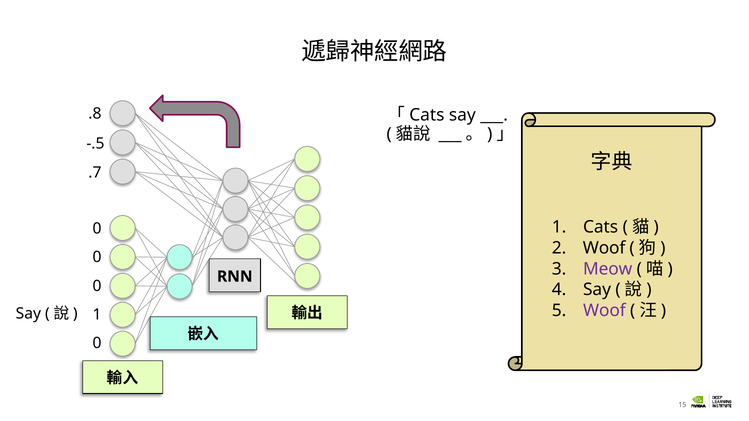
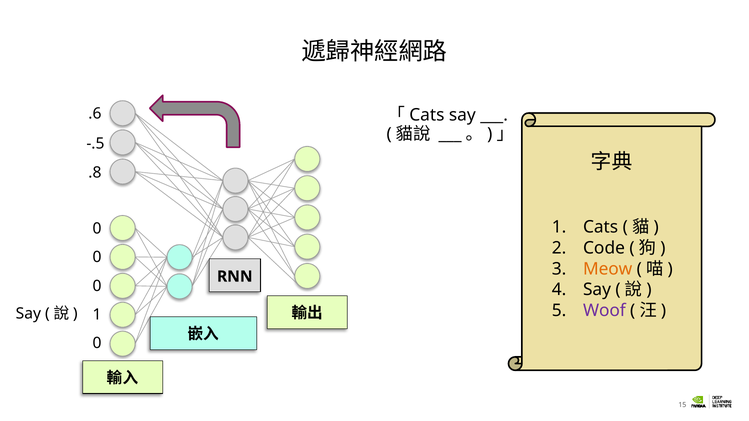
.8: .8 -> .6 (95, 114)
.7: .7 -> .8 (95, 173)
Woof: Woof -> Code (604, 248)
Meow colour: purple -> orange (608, 269)
